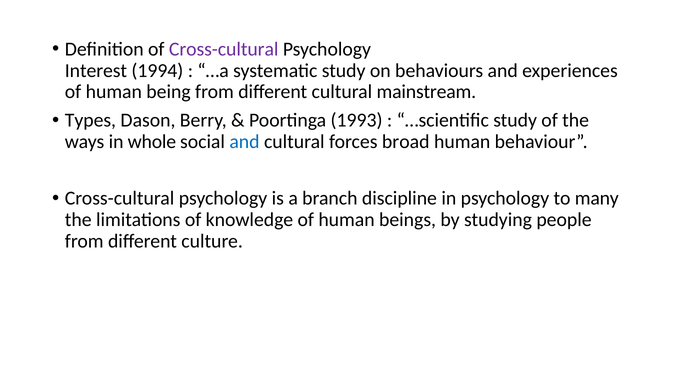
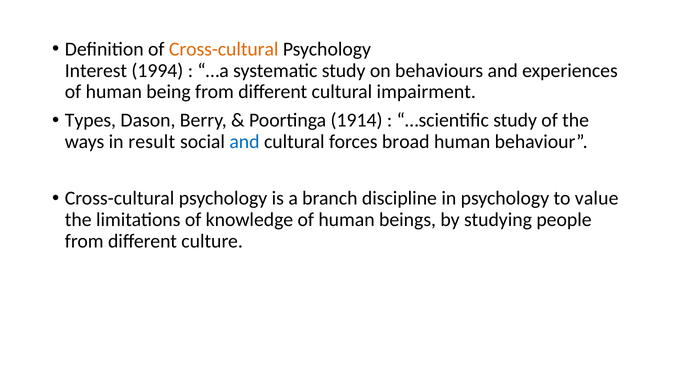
Cross-cultural colour: purple -> orange (224, 49)
mainstream: mainstream -> impairment (426, 92)
1993: 1993 -> 1914 (357, 120)
whole: whole -> result (152, 142)
many: many -> value (597, 198)
